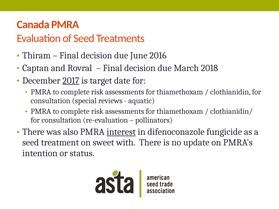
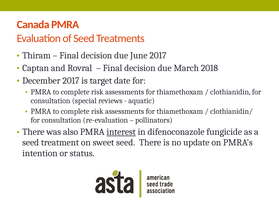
June 2016: 2016 -> 2017 (158, 56)
2017 underline: present -> none (71, 81)
sweet with: with -> seed (126, 143)
